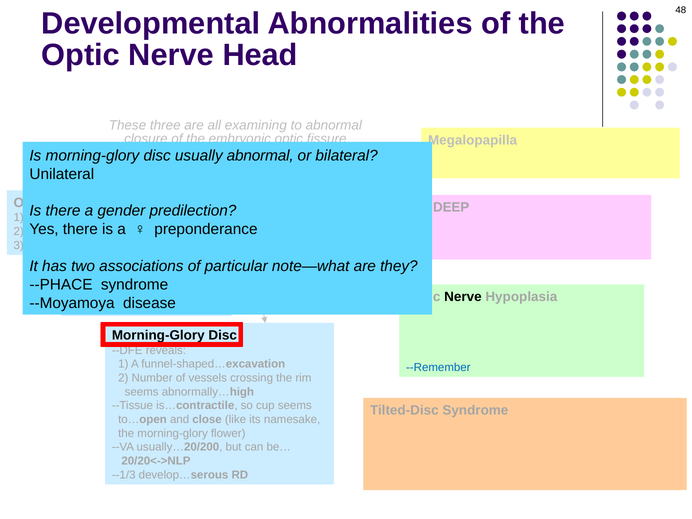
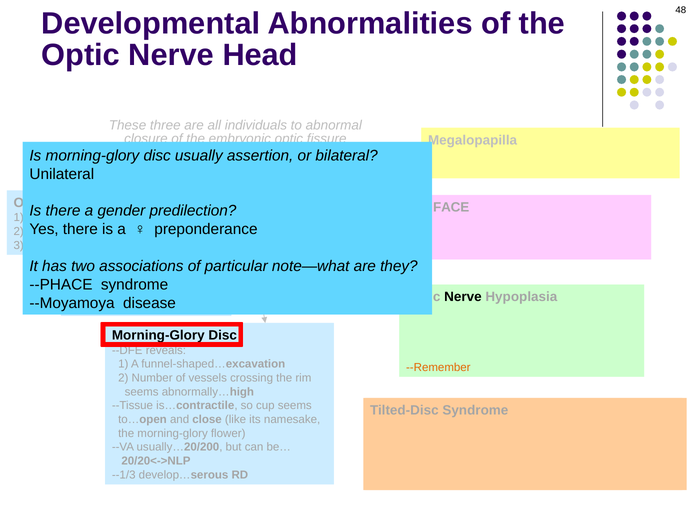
examining: examining -> individuals (256, 125)
usually abnormal: abnormal -> assertion (260, 156)
DEEP: DEEP -> FACE (451, 207)
--Remember colour: blue -> orange (438, 367)
